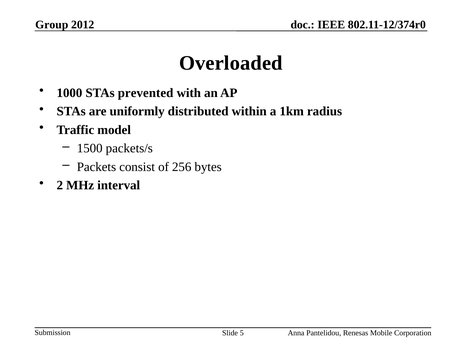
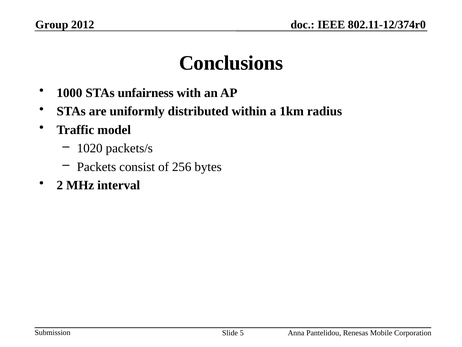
Overloaded: Overloaded -> Conclusions (231, 63)
prevented: prevented -> unfairness (146, 93)
1500: 1500 -> 1020 (90, 148)
